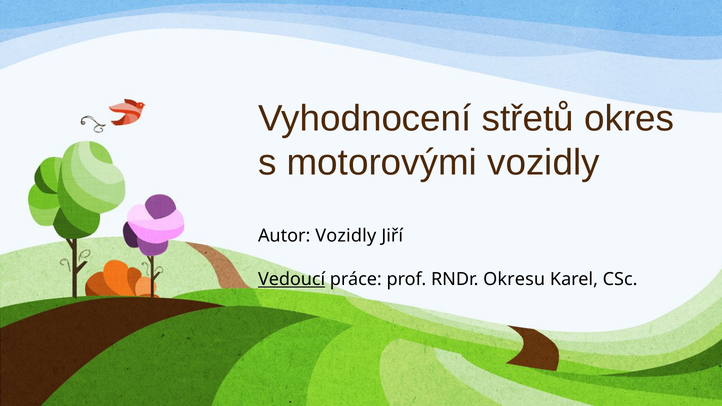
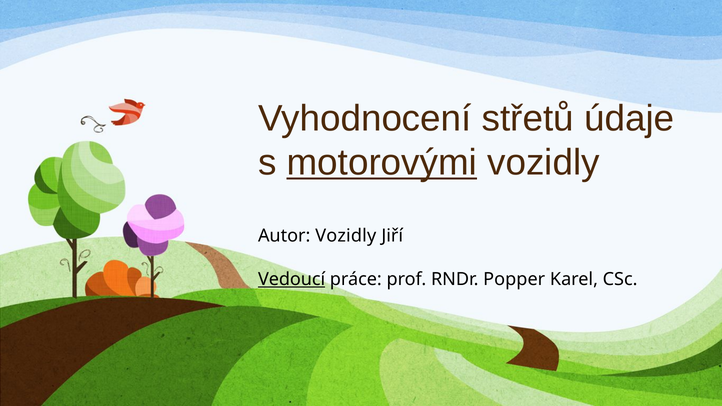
okres: okres -> údaje (629, 119)
motorovými underline: none -> present (382, 163)
Okresu: Okresu -> Popper (514, 279)
